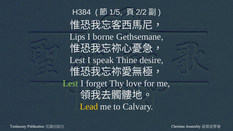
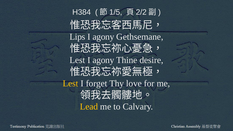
borne: borne -> agony (103, 37)
Lest I speak: speak -> agony (103, 60)
Lest colour: light green -> yellow (71, 83)
